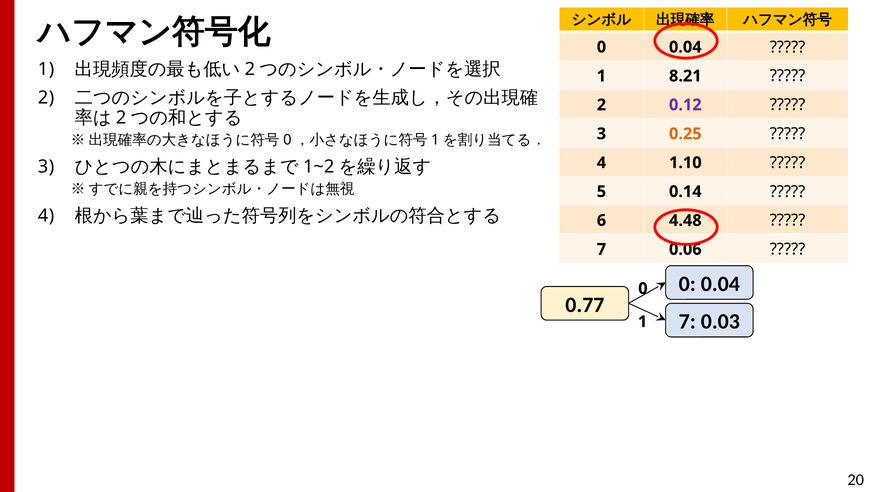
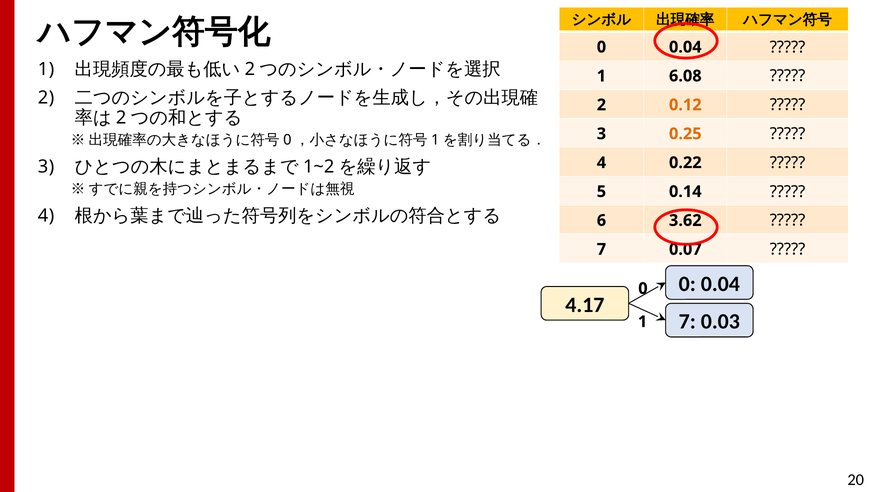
8.21: 8.21 -> 6.08 (685, 76)
0.12 colour: purple -> orange (685, 105)
1.10: 1.10 -> 0.22 (685, 163)
4.48: 4.48 -> 3.62 (685, 221)
0.06: 0.06 -> 0.07 (685, 249)
0.77: 0.77 -> 4.17 (585, 305)
